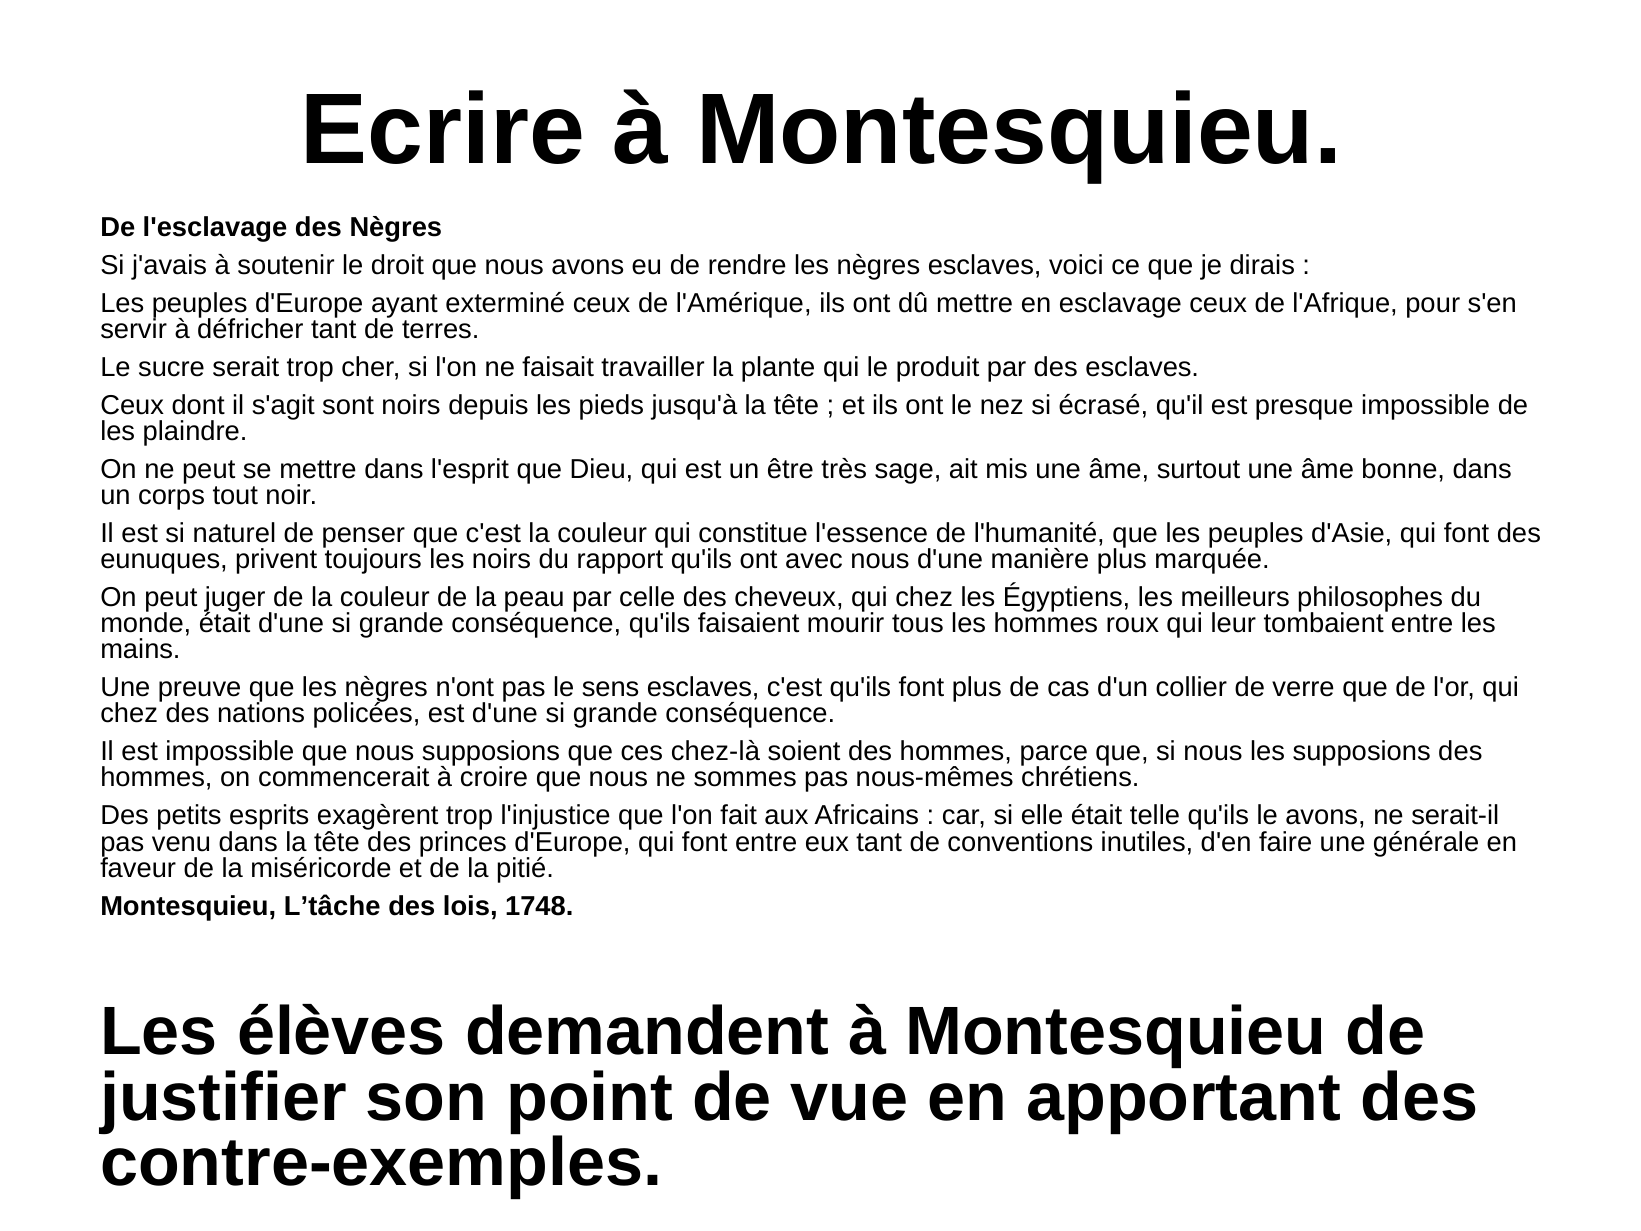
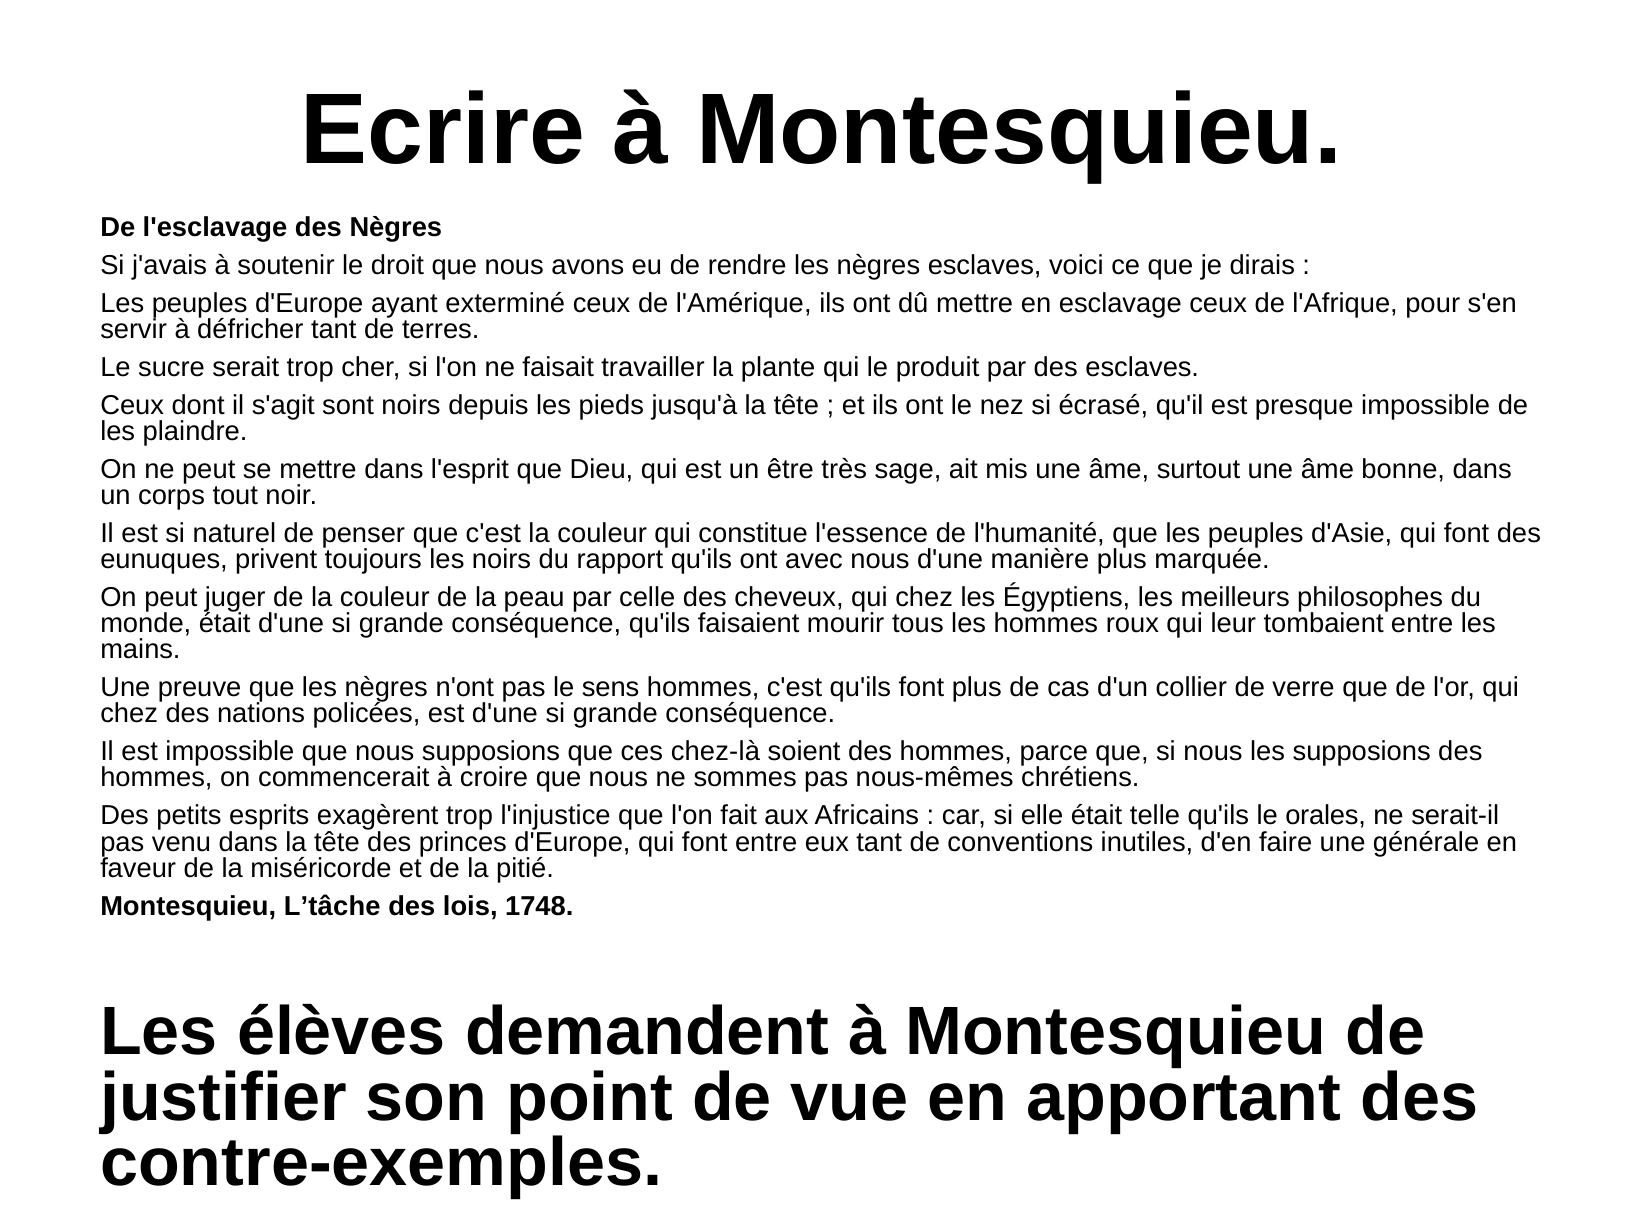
sens esclaves: esclaves -> hommes (703, 688)
le avons: avons -> orales (1326, 816)
